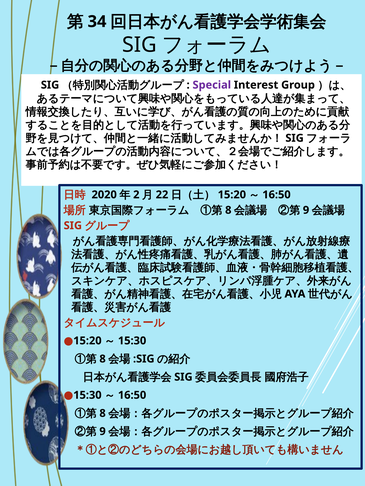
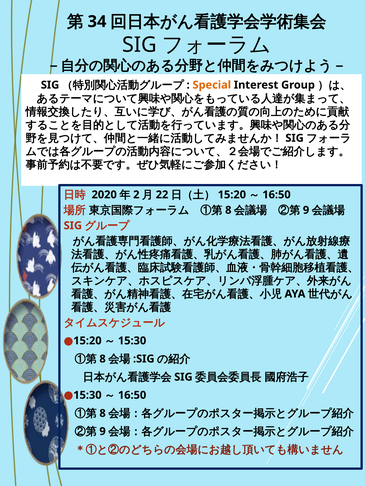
Special colour: purple -> orange (212, 85)
